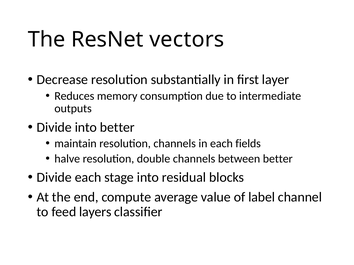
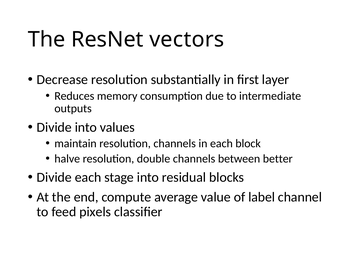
into better: better -> values (117, 128)
fields: fields -> block (248, 144)
layers: layers -> pixels (95, 212)
